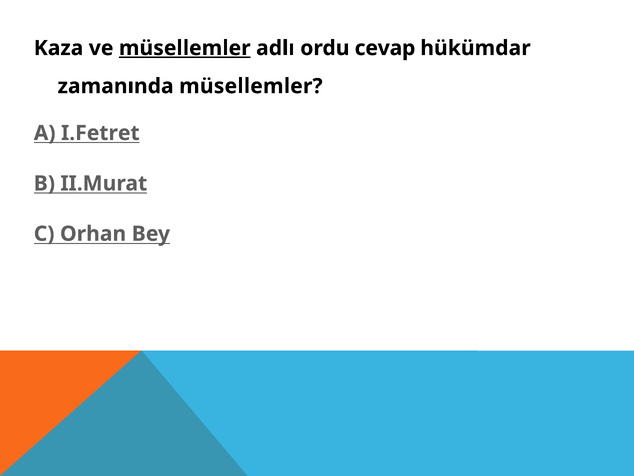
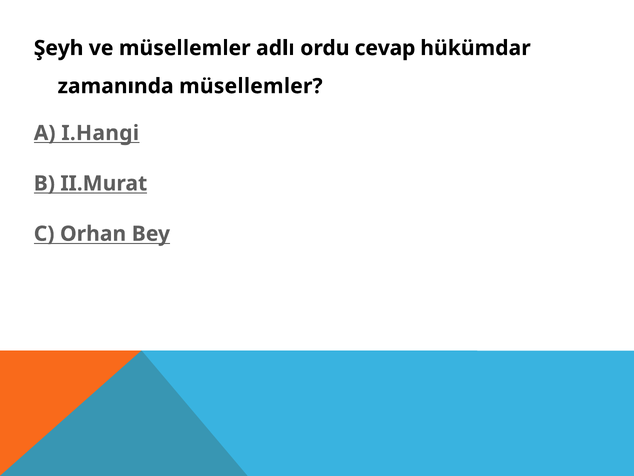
Kaza: Kaza -> Şeyh (59, 48)
müsellemler underline: present -> none (185, 48)
I.Fetret: I.Fetret -> I.Hangi (100, 133)
